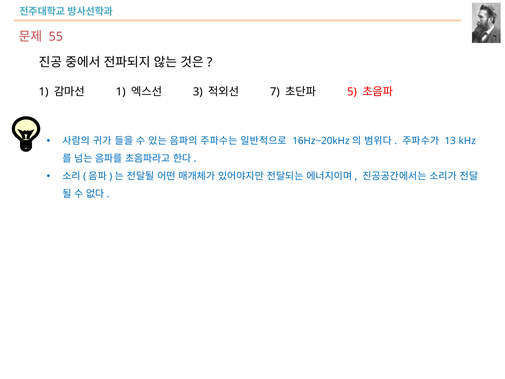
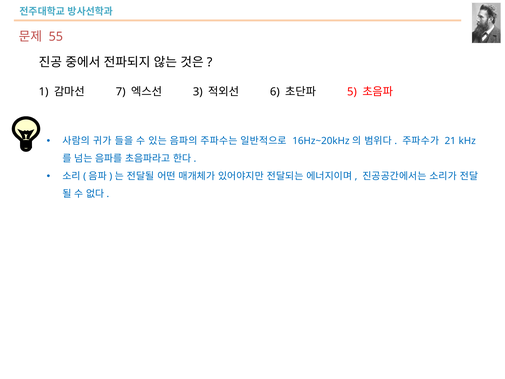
1: 1 -> 7 (121, 92)
7: 7 -> 6 (275, 92)
13: 13 -> 21 (450, 141)
